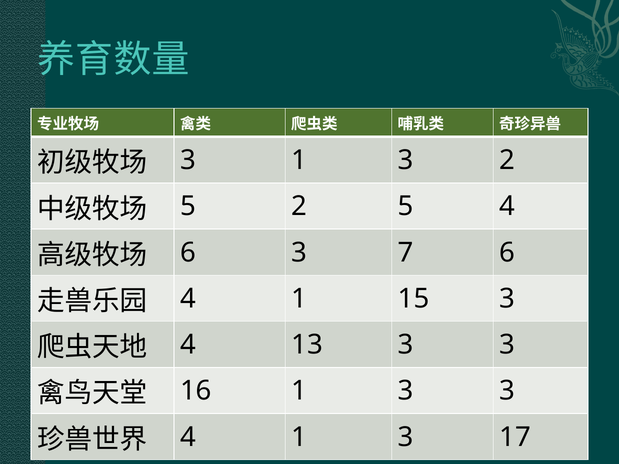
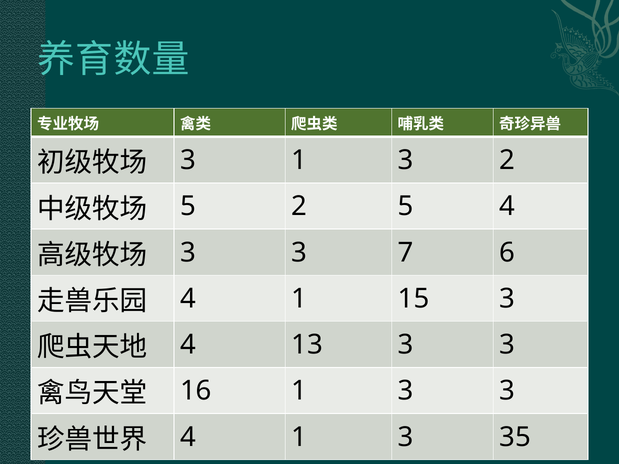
6: 6 -> 3 (188, 253)
17: 17 -> 35 (515, 437)
